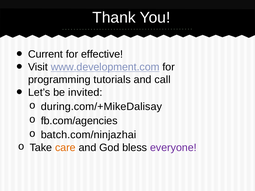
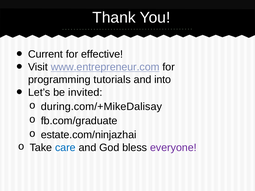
www.development.com: www.development.com -> www.entrepreneur.com (105, 67)
call: call -> into (163, 80)
fb.com/agencies: fb.com/agencies -> fb.com/graduate (79, 121)
batch.com/ninjazhai: batch.com/ninjazhai -> estate.com/ninjazhai (89, 135)
care colour: orange -> blue (65, 148)
